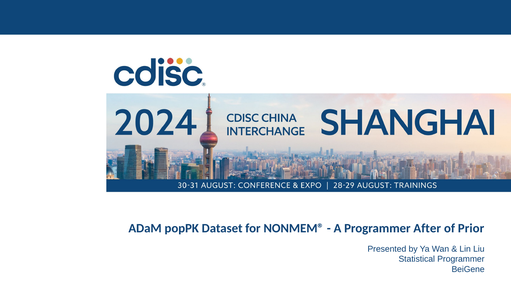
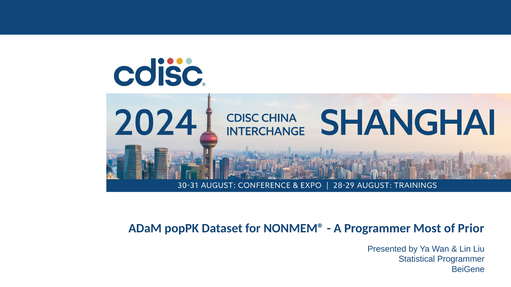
After: After -> Most (427, 229)
